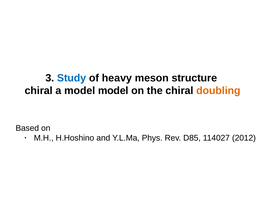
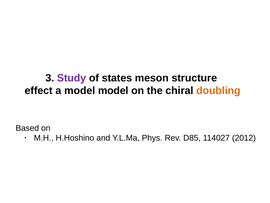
Study colour: blue -> purple (72, 78)
heavy: heavy -> states (117, 78)
chiral: chiral -> effect (39, 90)
